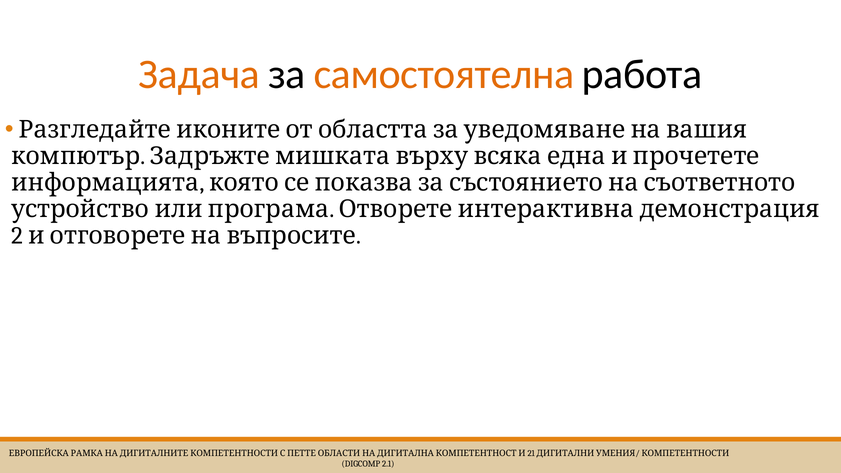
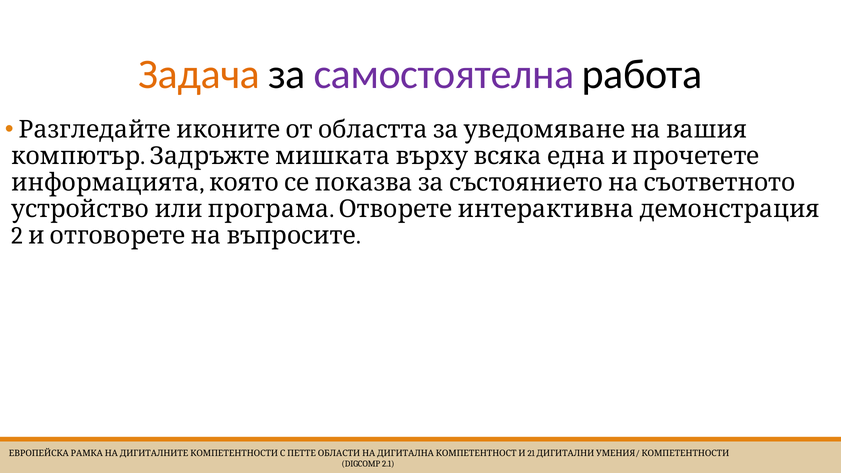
самостоятелна colour: orange -> purple (444, 74)
